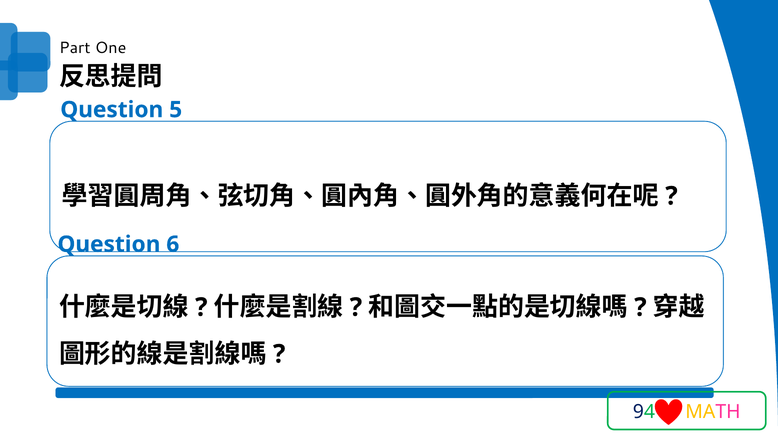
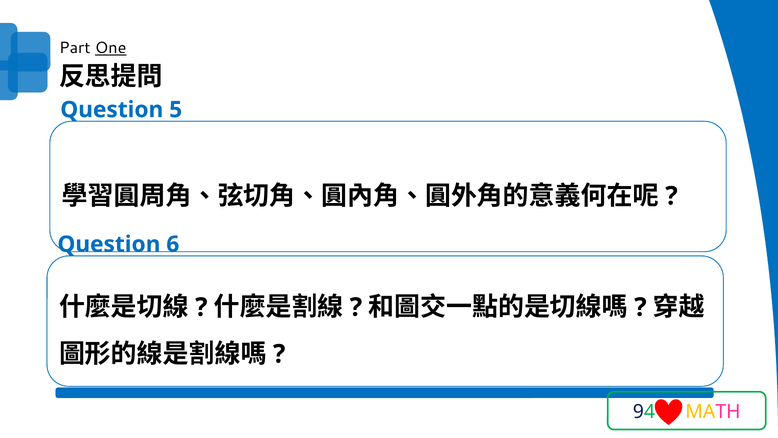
One underline: none -> present (111, 48)
